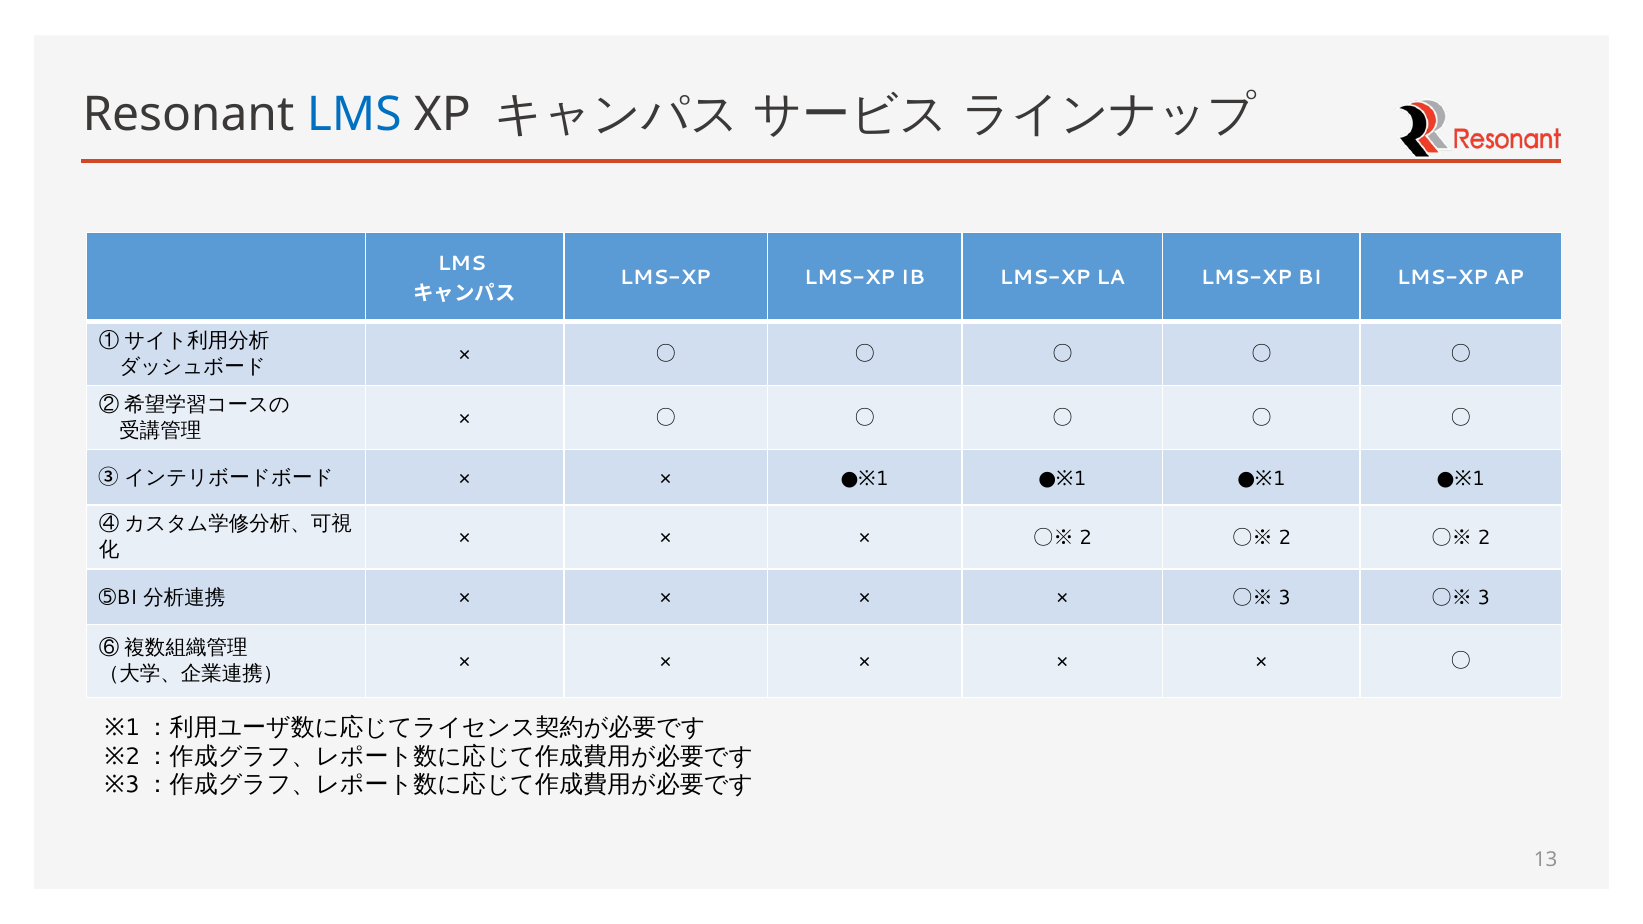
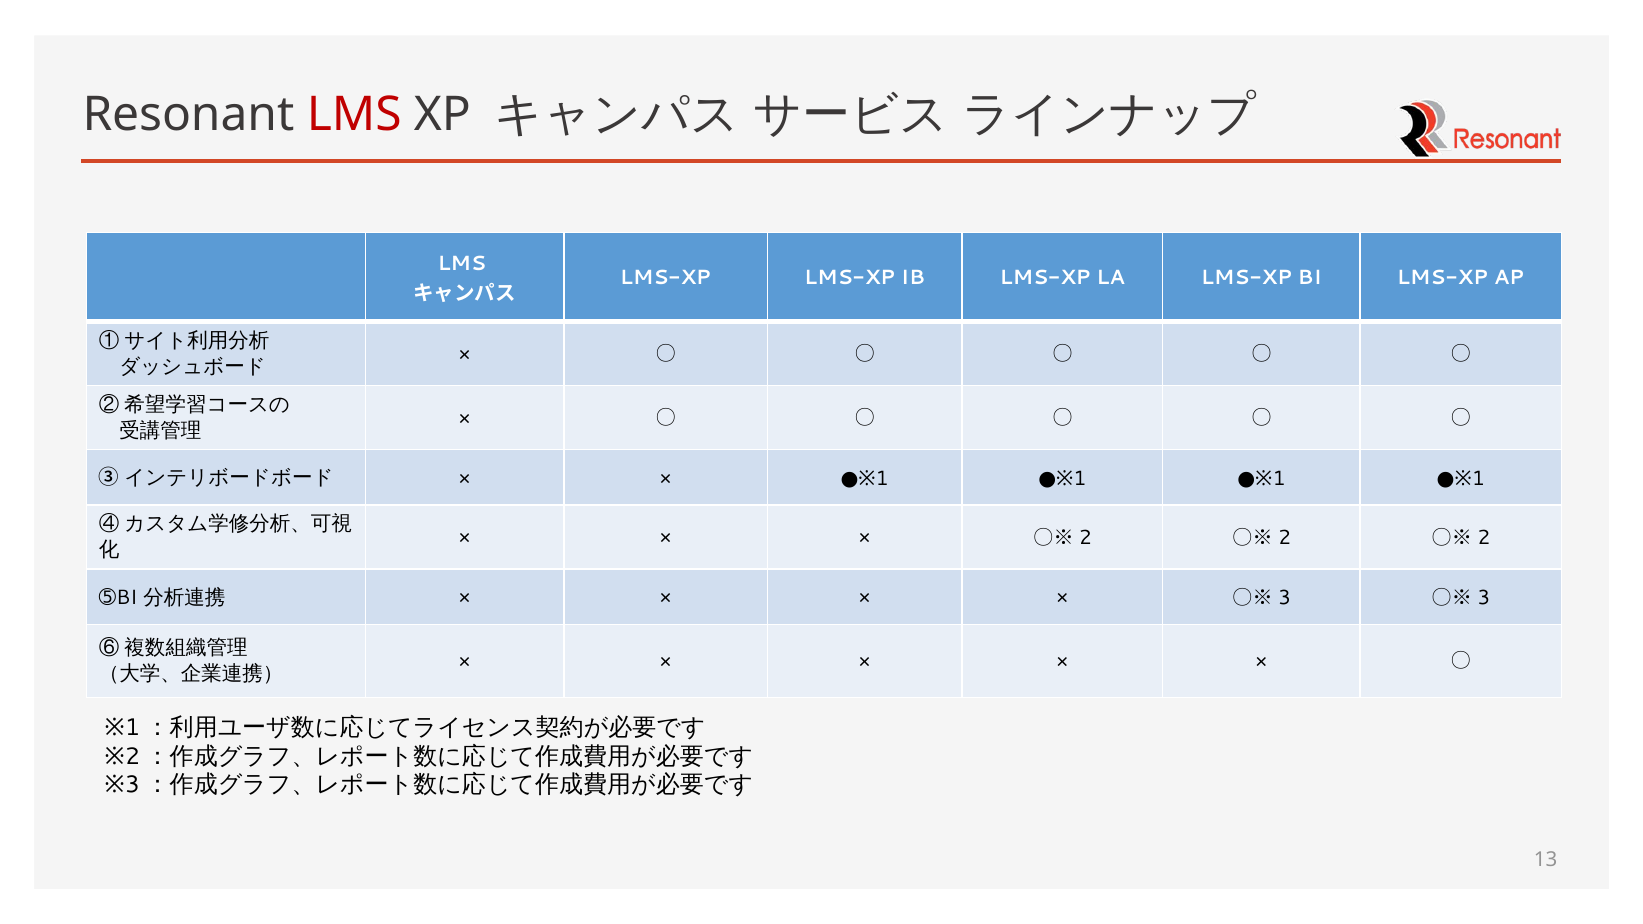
LMS colour: blue -> red (354, 115)
